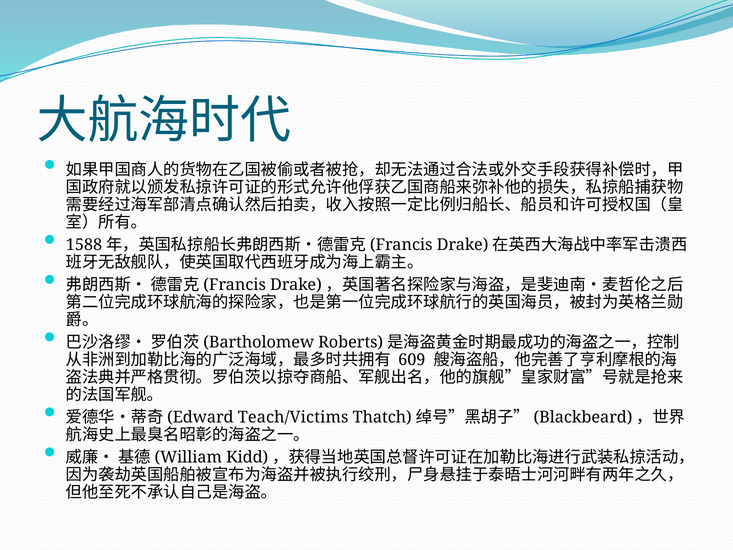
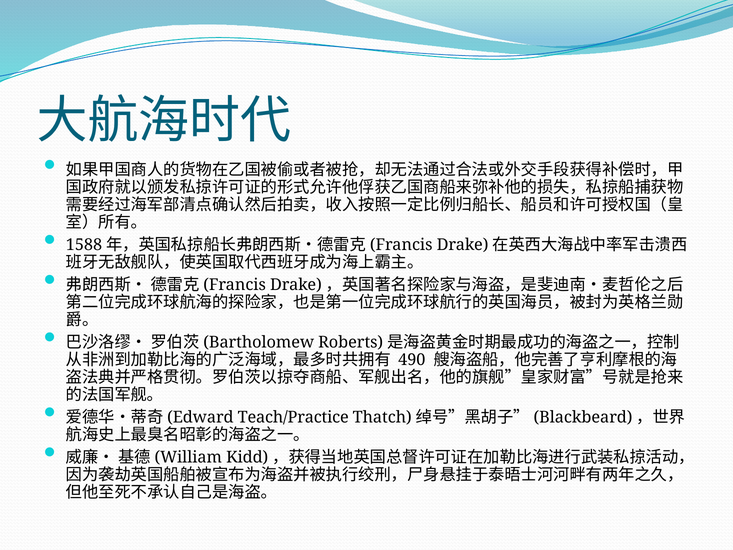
609: 609 -> 490 (412, 360)
Teach/Victims: Teach/Victims -> Teach/Practice (293, 417)
